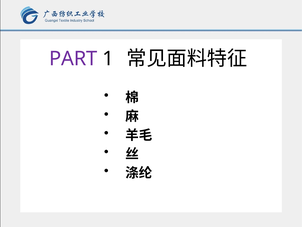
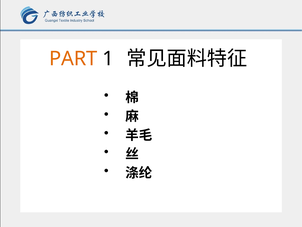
PART colour: purple -> orange (73, 59)
